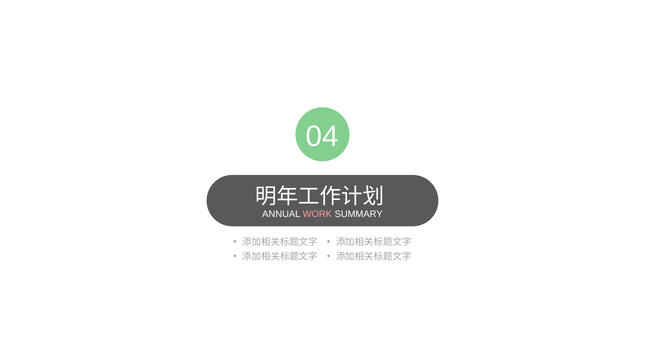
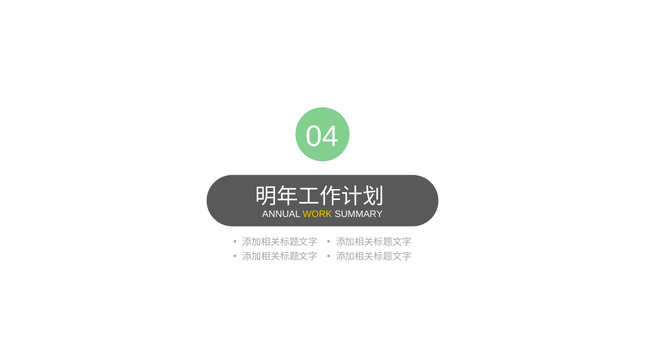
WORK colour: pink -> yellow (317, 214)
